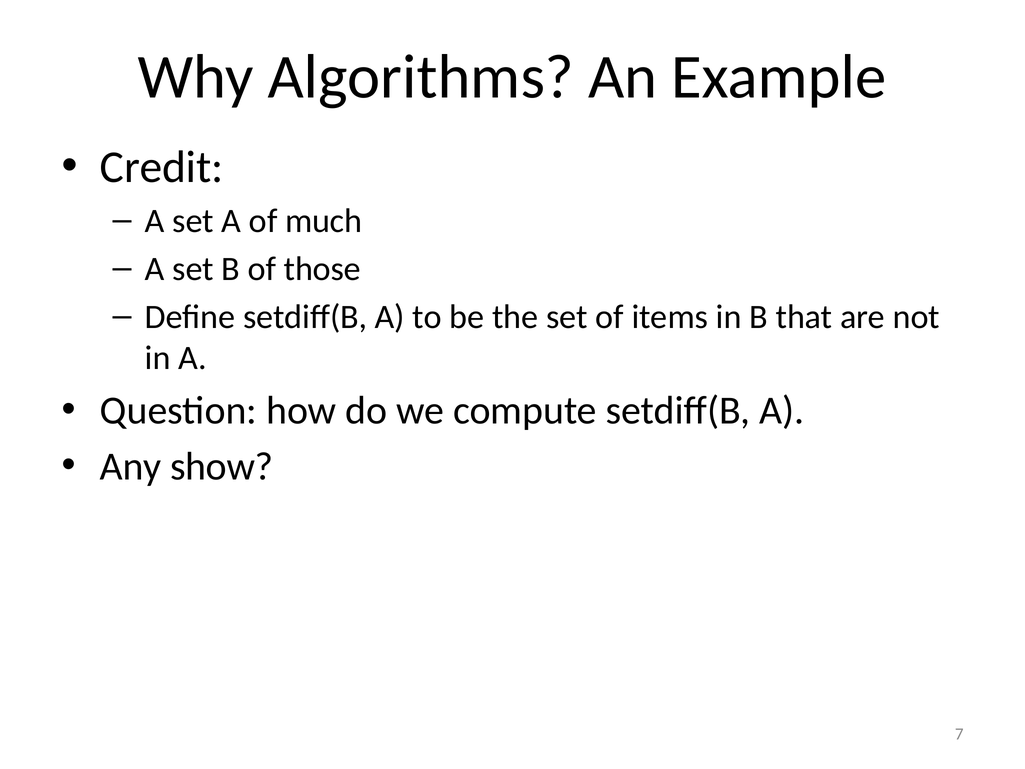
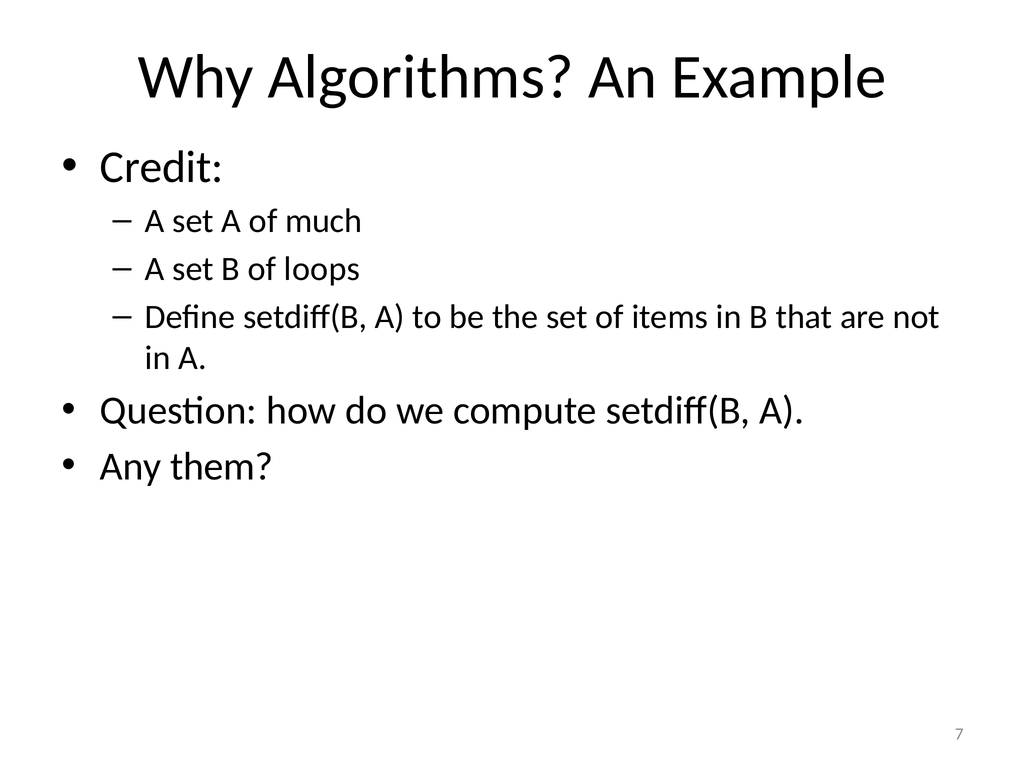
those: those -> loops (322, 269)
show: show -> them (222, 466)
